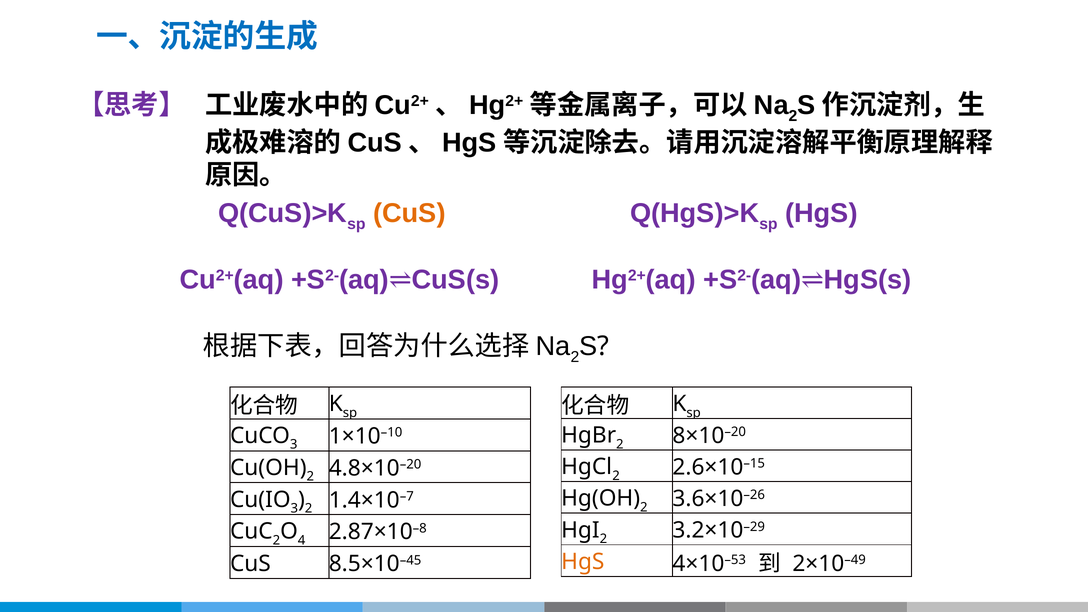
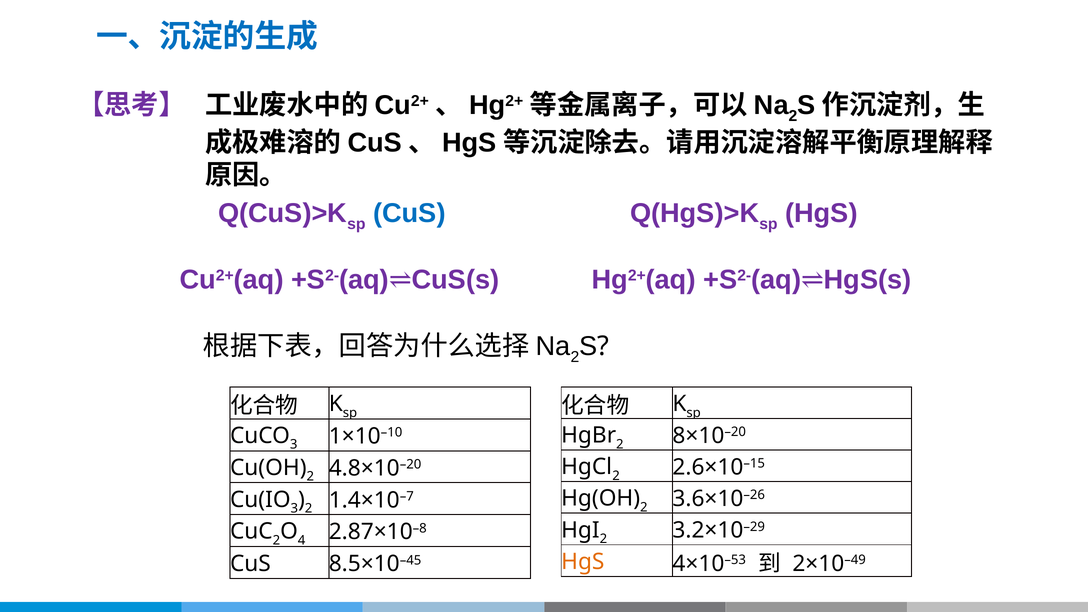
CuS colour: orange -> blue (409, 213)
